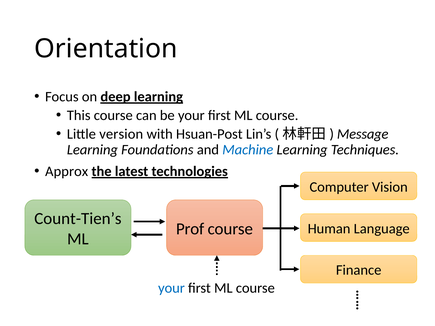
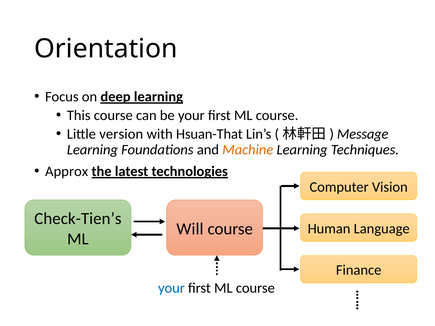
Hsuan-Post: Hsuan-Post -> Hsuan-That (209, 134)
Machine colour: blue -> orange (248, 150)
Count-Tien’s: Count-Tien’s -> Check-Tien’s (78, 219)
Prof: Prof -> Will (190, 229)
